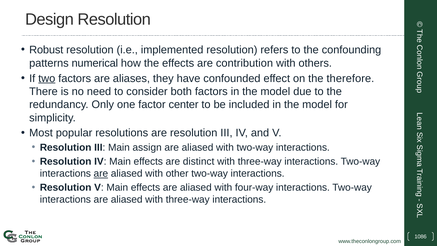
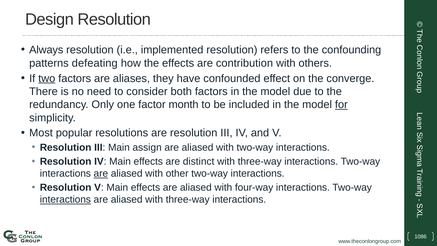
Robust: Robust -> Always (46, 50)
numerical: numerical -> defeating (95, 63)
therefore: therefore -> converge (350, 78)
center: center -> month (184, 105)
for underline: none -> present (341, 105)
interactions underline: none -> present (65, 199)
